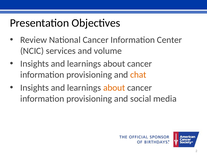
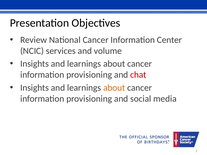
chat colour: orange -> red (138, 75)
